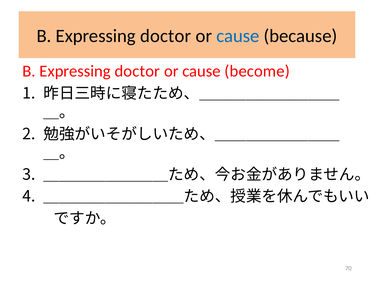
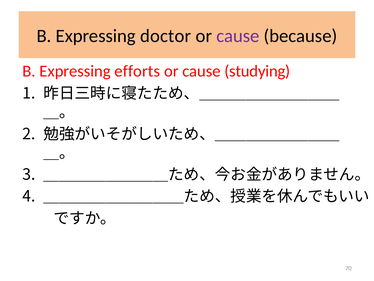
cause colour: blue -> purple (238, 36)
doctor: doctor -> efforts (137, 71)
become: become -> studying (257, 71)
